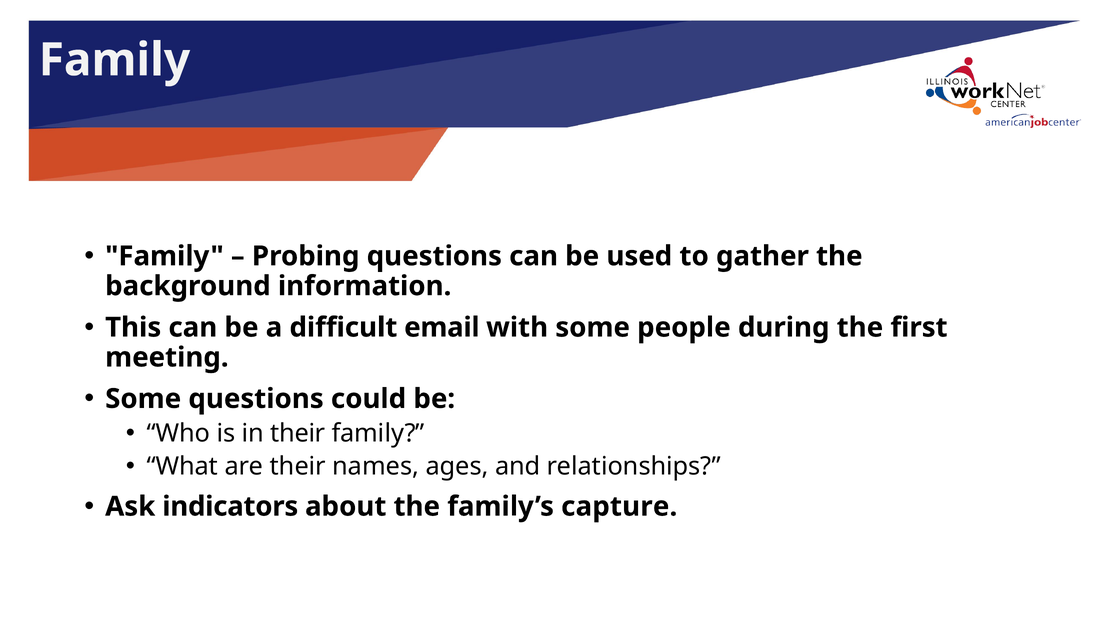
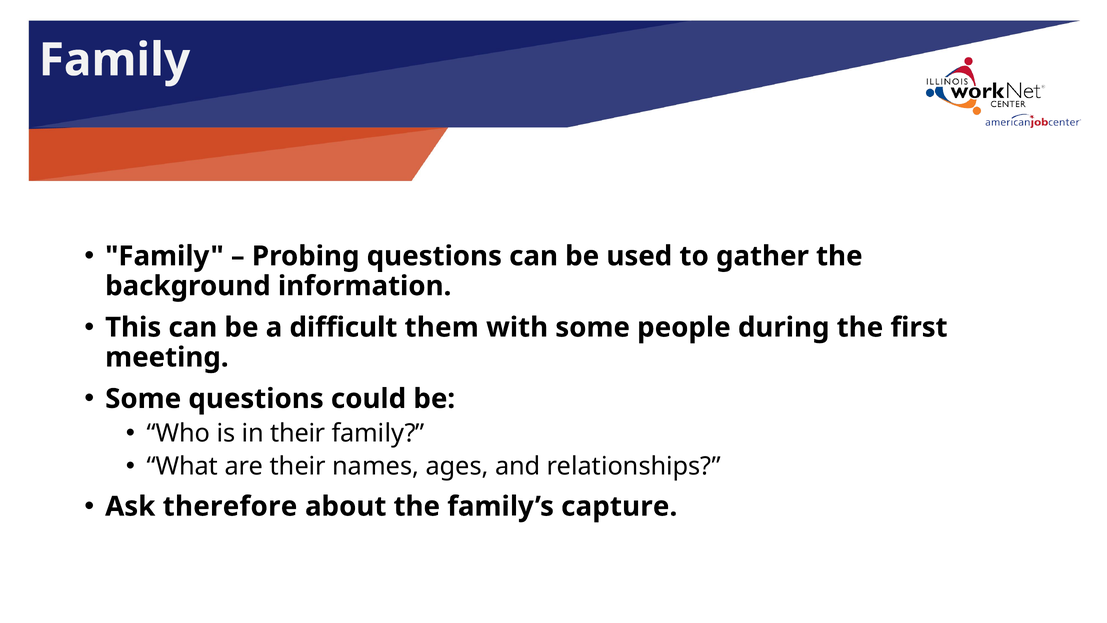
email: email -> them (442, 327)
indicators: indicators -> therefore (230, 506)
